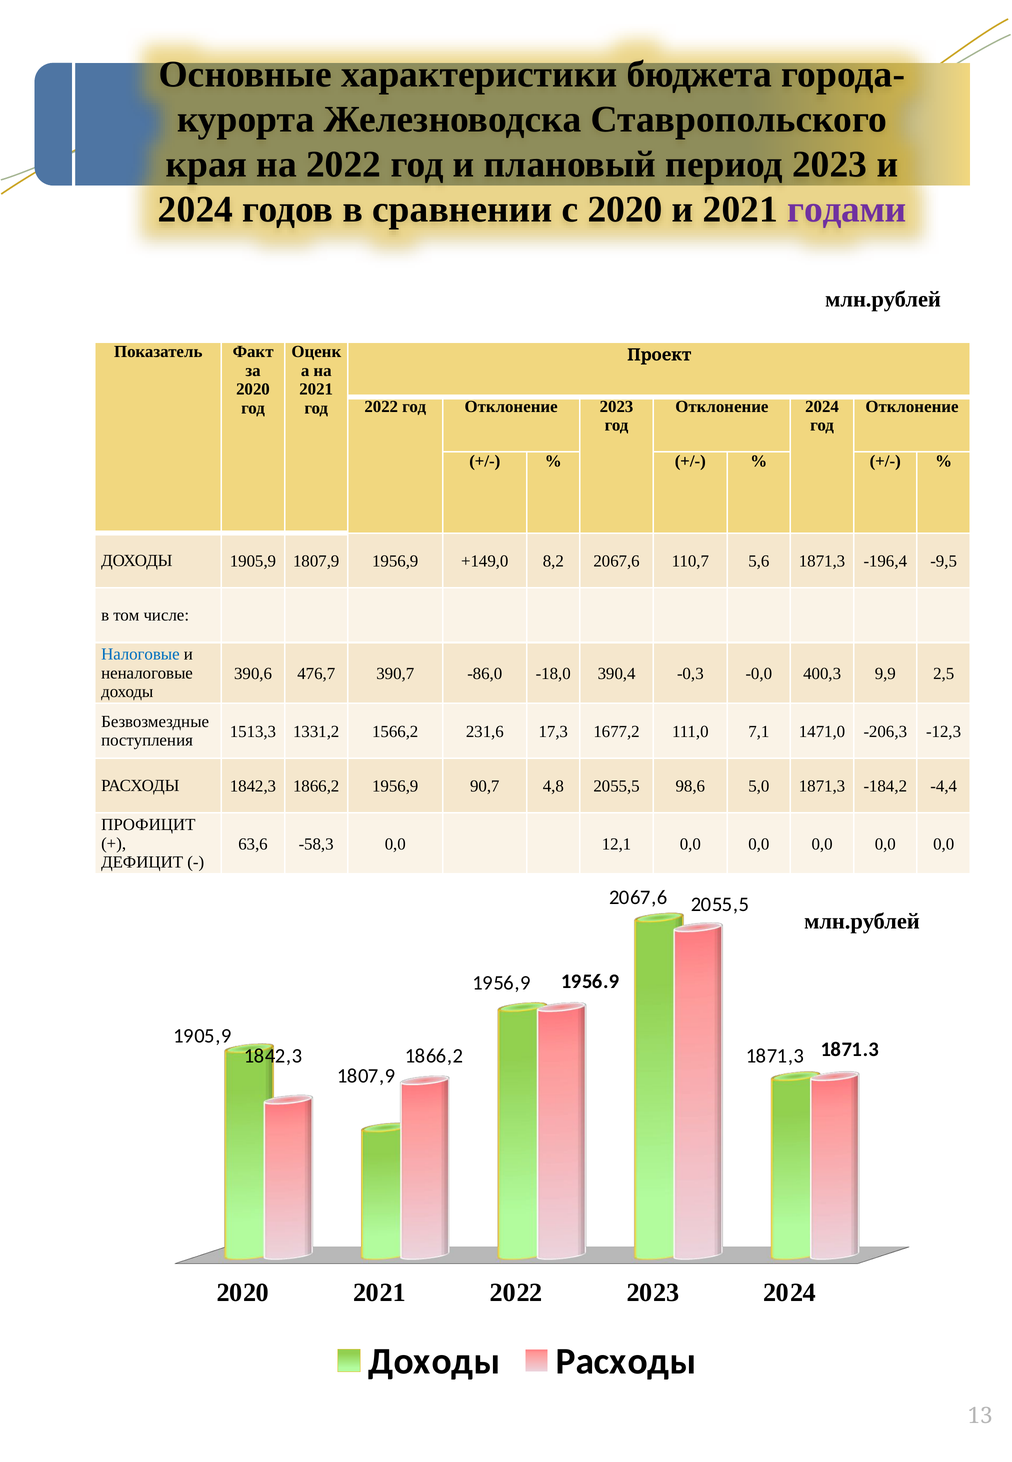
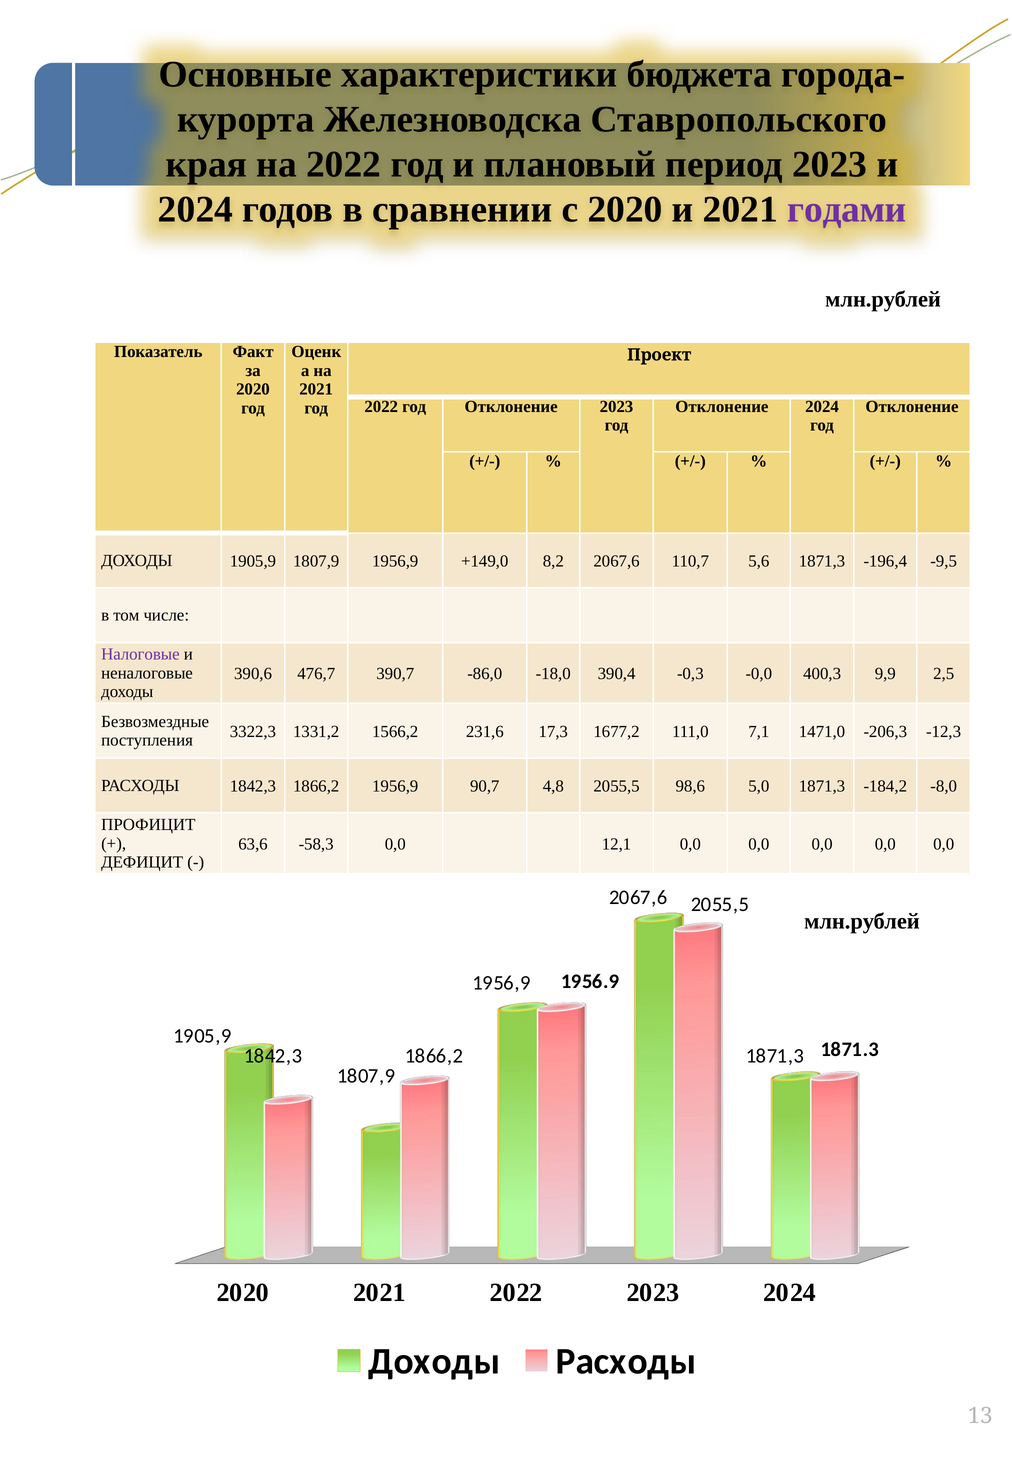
Налоговые colour: blue -> purple (140, 654)
1513,3: 1513,3 -> 3322,3 (253, 732)
-4,4: -4,4 -> -8,0 (944, 786)
